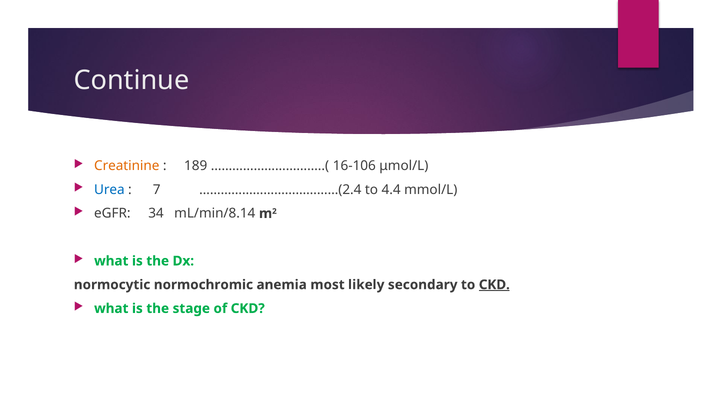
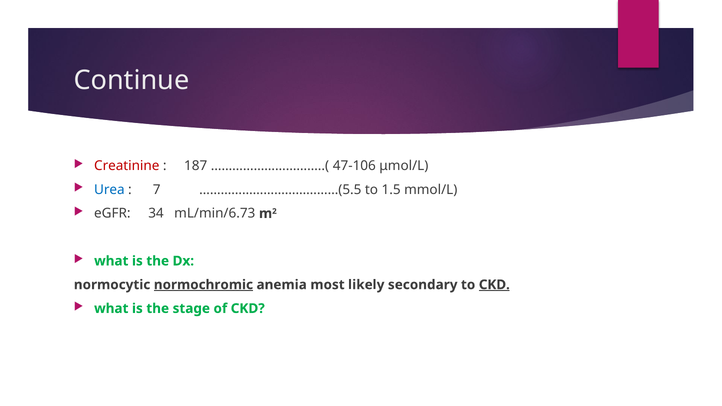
Creatinine colour: orange -> red (127, 166)
189: 189 -> 187 (196, 166)
16-106: 16-106 -> 47-106 (354, 166)
…………………………………(2.4: …………………………………(2.4 -> …………………………………(5.5 (280, 190)
4.4: 4.4 -> 1.5 (391, 190)
mL/min/8.14: mL/min/8.14 -> mL/min/6.73 (215, 213)
normochromic underline: none -> present (203, 285)
